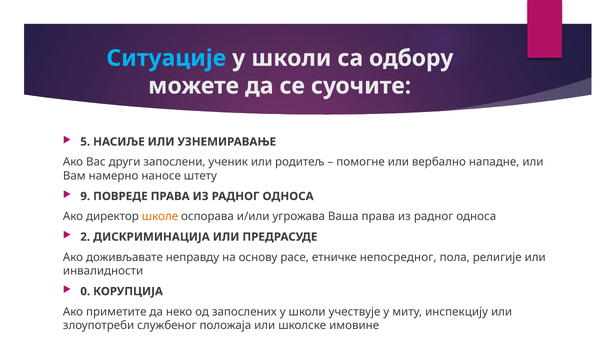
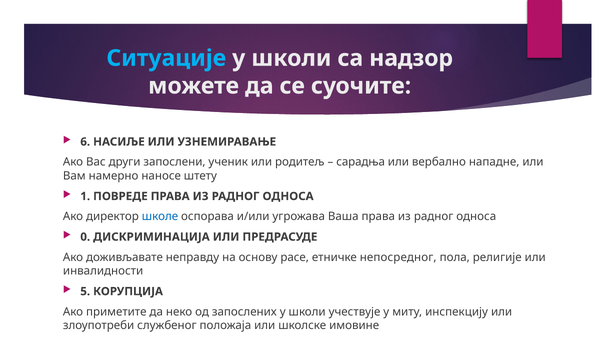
одбору: одбору -> надзор (411, 58)
5: 5 -> 6 (85, 142)
помогне: помогне -> сарадња (361, 162)
9: 9 -> 1 (85, 196)
школе colour: orange -> blue (160, 216)
2: 2 -> 0 (85, 237)
0: 0 -> 5 (85, 291)
